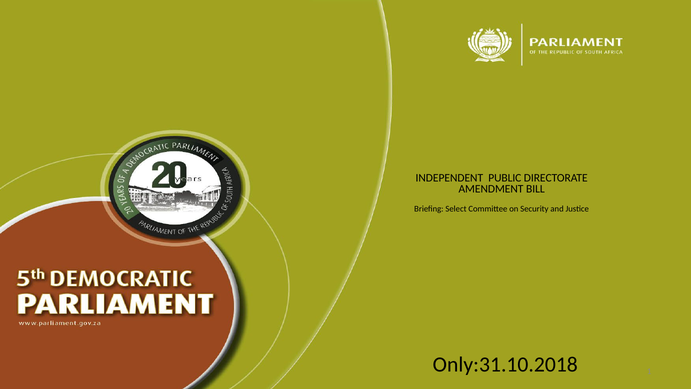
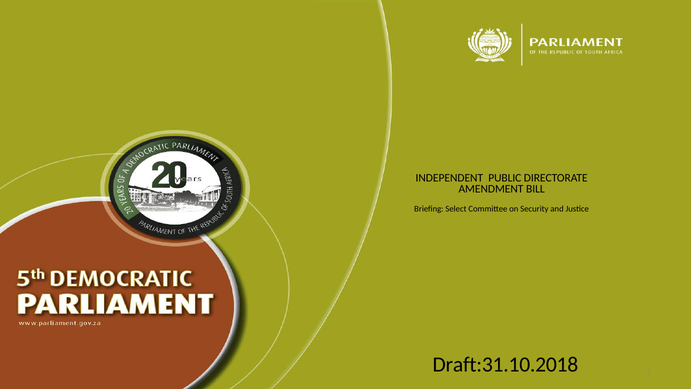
Only:31.10.2018: Only:31.10.2018 -> Draft:31.10.2018 (505, 364)
